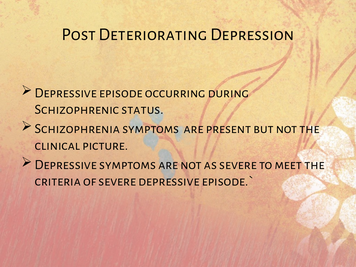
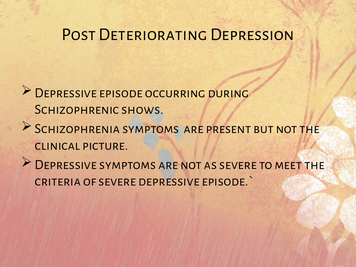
status: status -> shows (142, 109)
